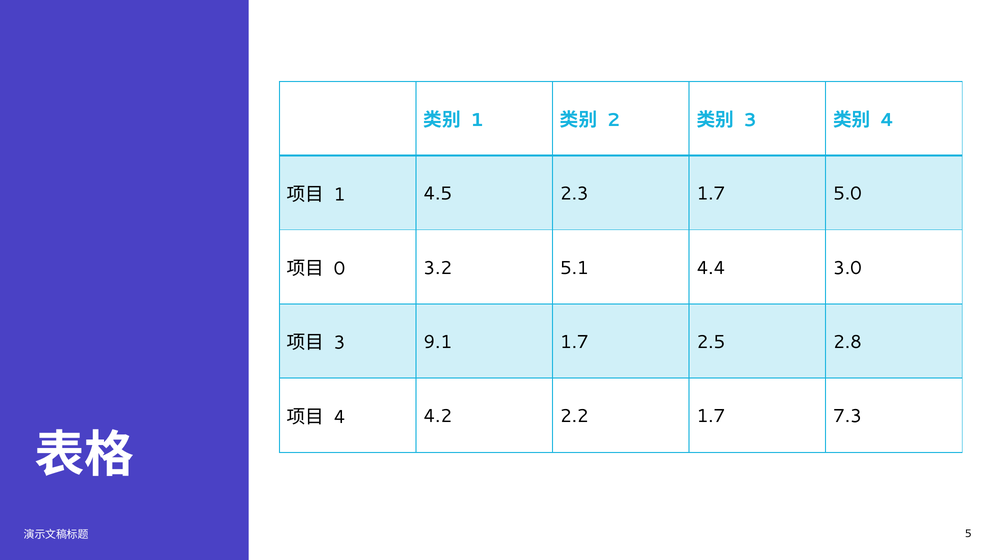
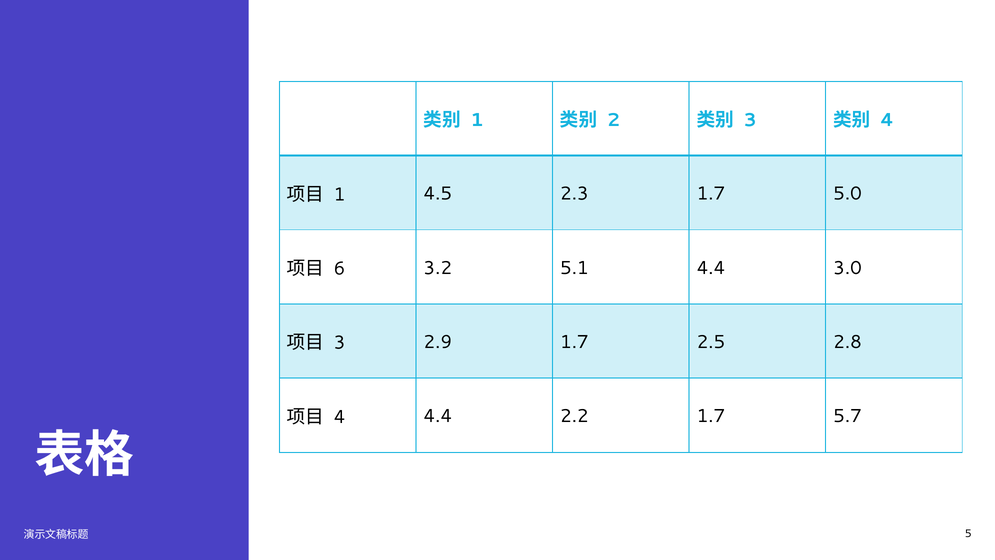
0: 0 -> 6 (339, 268)
9.1: 9.1 -> 2.9 (438, 342)
4 4.2: 4.2 -> 4.4 (438, 416)
7.3: 7.3 -> 5.7 (848, 416)
